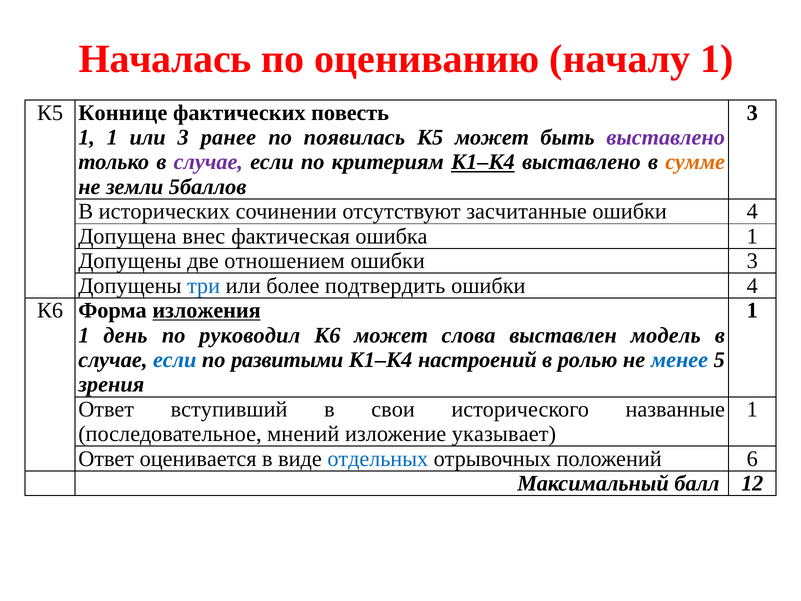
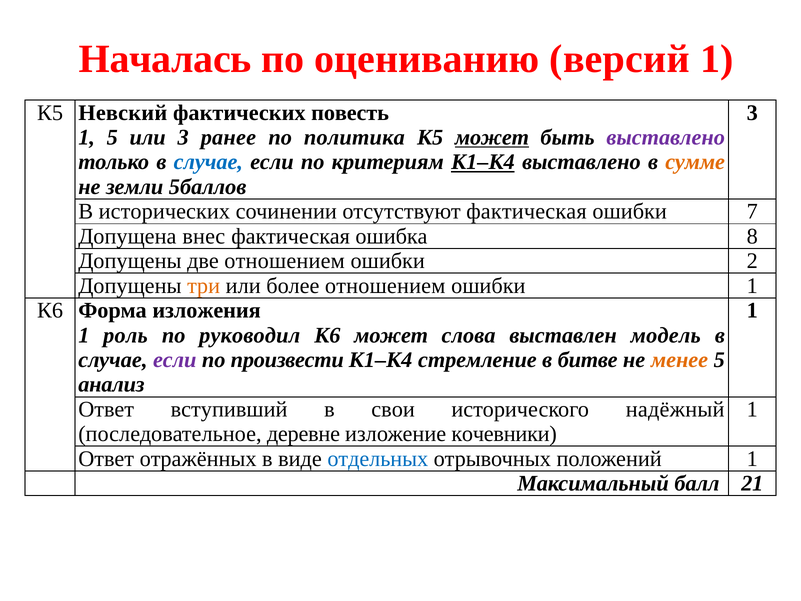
началу: началу -> версий (620, 59)
Коннице: Коннице -> Невский (123, 113)
1 1: 1 -> 5 (112, 137)
появилась: появилась -> политика (354, 137)
может underline: none -> present (492, 137)
случае colour: purple -> blue (208, 162)
отсутствуют засчитанные: засчитанные -> фактическая (526, 211)
4: 4 -> 7 (752, 211)
ошибка 1: 1 -> 8 (752, 236)
ошибки 3: 3 -> 2 (752, 261)
три colour: blue -> orange (204, 286)
более подтвердить: подтвердить -> отношением (385, 286)
4: 4 -> 1 (752, 286)
изложения underline: present -> none (207, 310)
день: день -> роль (125, 335)
если colour: blue -> purple (175, 360)
развитыми: развитыми -> произвести (287, 360)
настроений: настроений -> стремление (477, 360)
ролью: ролью -> битве (588, 360)
менее colour: blue -> orange (679, 360)
зрения: зрения -> анализ (111, 384)
названные: названные -> надёжный (675, 409)
мнений: мнений -> деревне (303, 434)
указывает: указывает -> кочевники (504, 434)
оценивается: оценивается -> отражённых (198, 459)
положений 6: 6 -> 1 (752, 459)
12: 12 -> 21 (752, 483)
